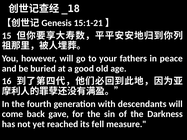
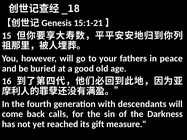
gave: gave -> calls (59, 114)
fell: fell -> gift (98, 124)
